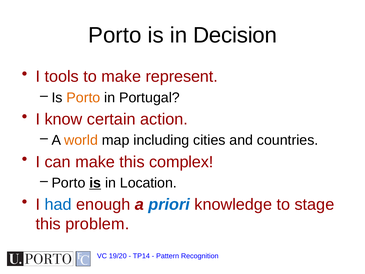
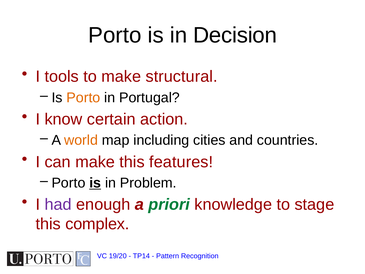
represent: represent -> structural (182, 77)
complex: complex -> features (181, 162)
Location: Location -> Problem (148, 183)
had colour: blue -> purple (58, 204)
priori colour: blue -> green (169, 204)
problem: problem -> complex (97, 224)
